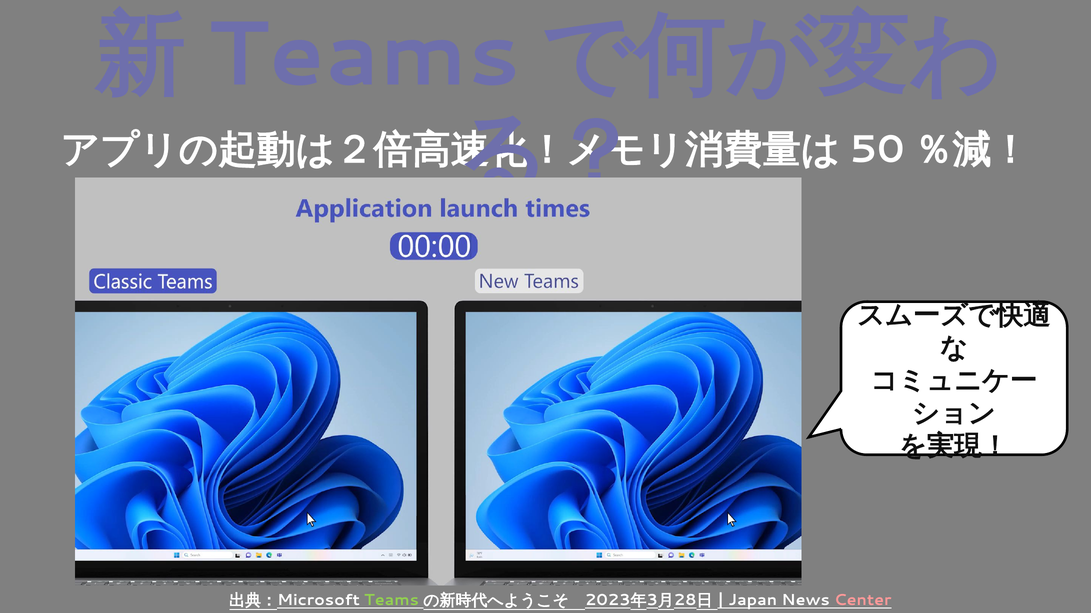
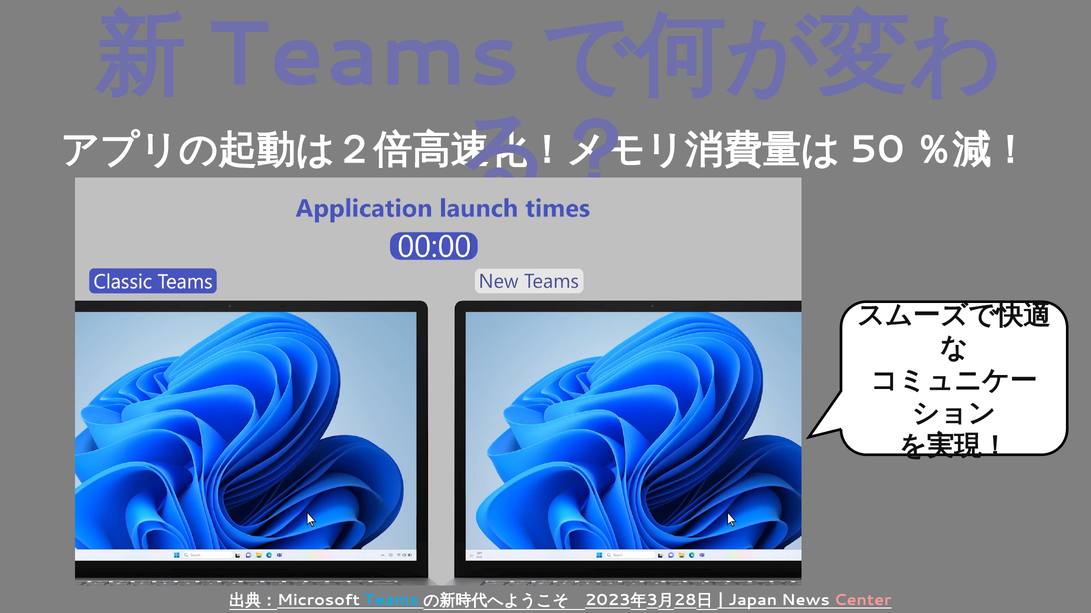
Teams colour: light green -> light blue (391, 601)
